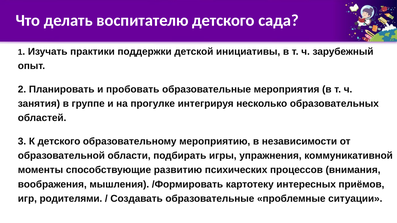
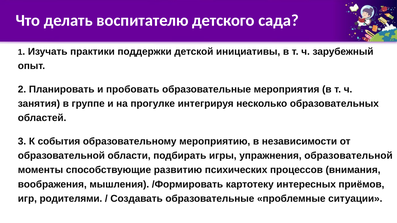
К детского: детского -> события (59, 142)
упражнения коммуникативной: коммуникативной -> образовательной (348, 156)
